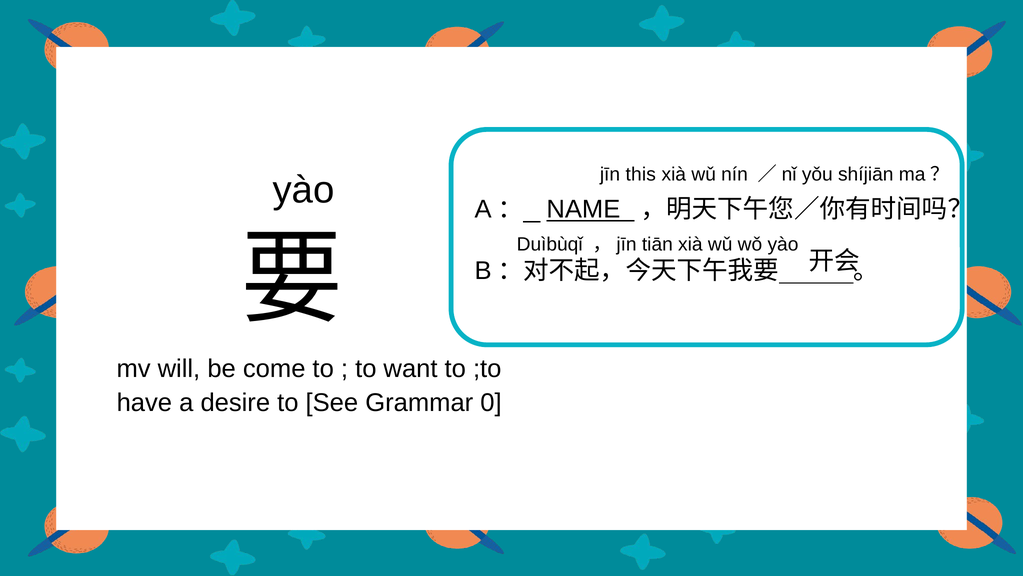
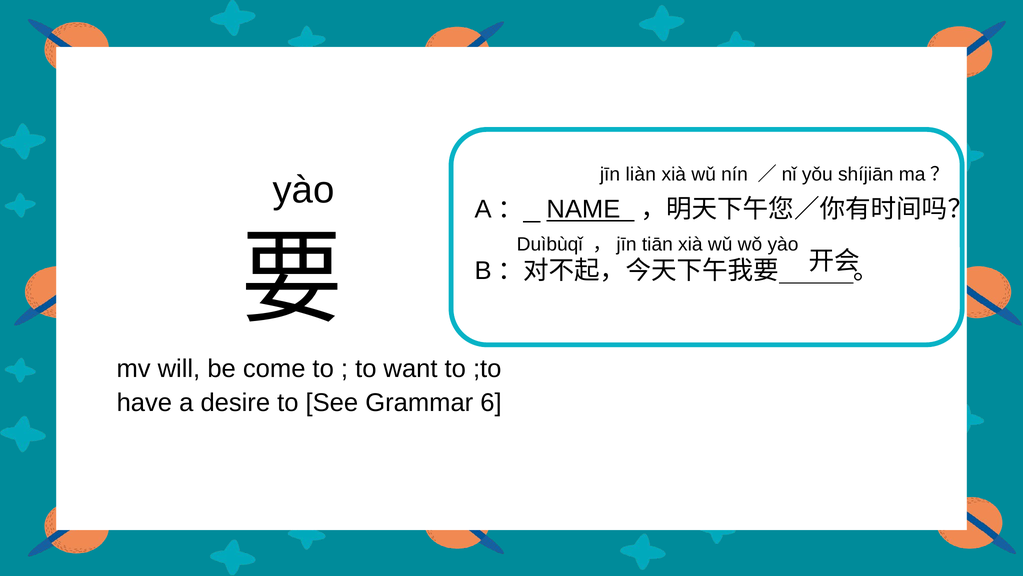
this: this -> liàn (641, 174)
0: 0 -> 6 (491, 402)
